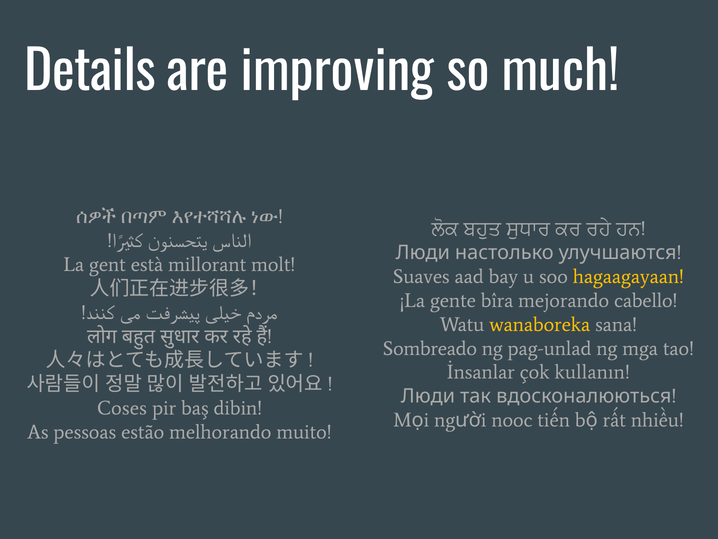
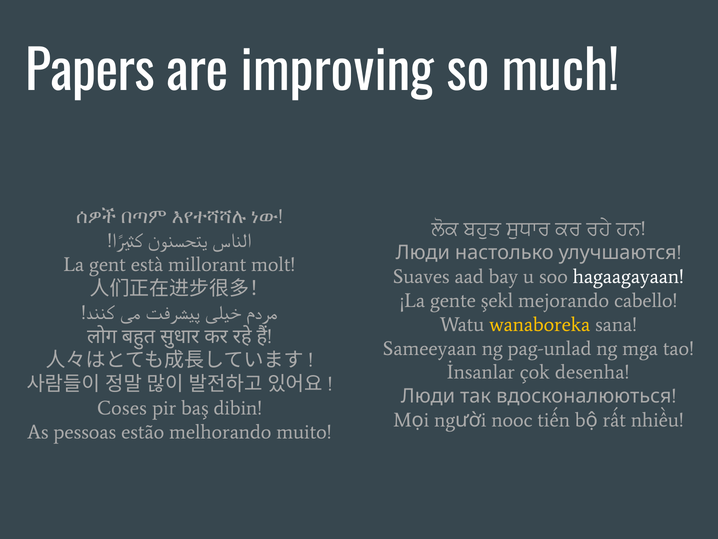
Details: Details -> Papers (90, 72)
hagaagayaan colour: yellow -> white (628, 276)
bîra: bîra -> şekl (497, 300)
Sombreado: Sombreado -> Sameeyaan (430, 348)
kullanın: kullanın -> desenha (592, 372)
